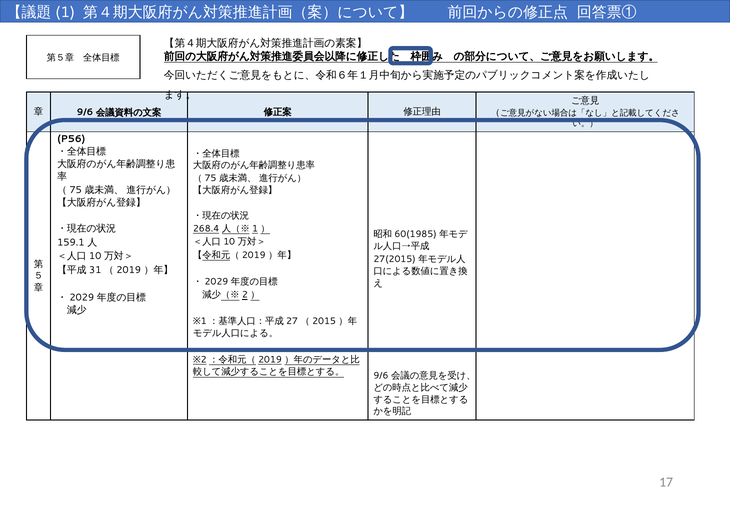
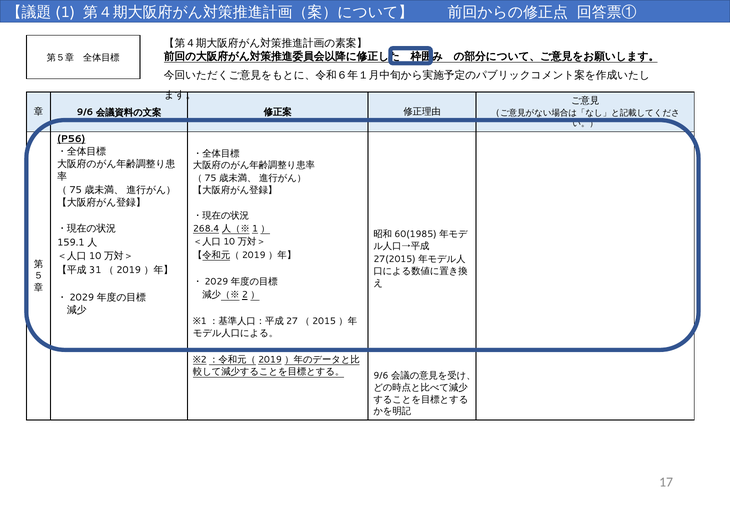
P56 underline: none -> present (71, 139)
